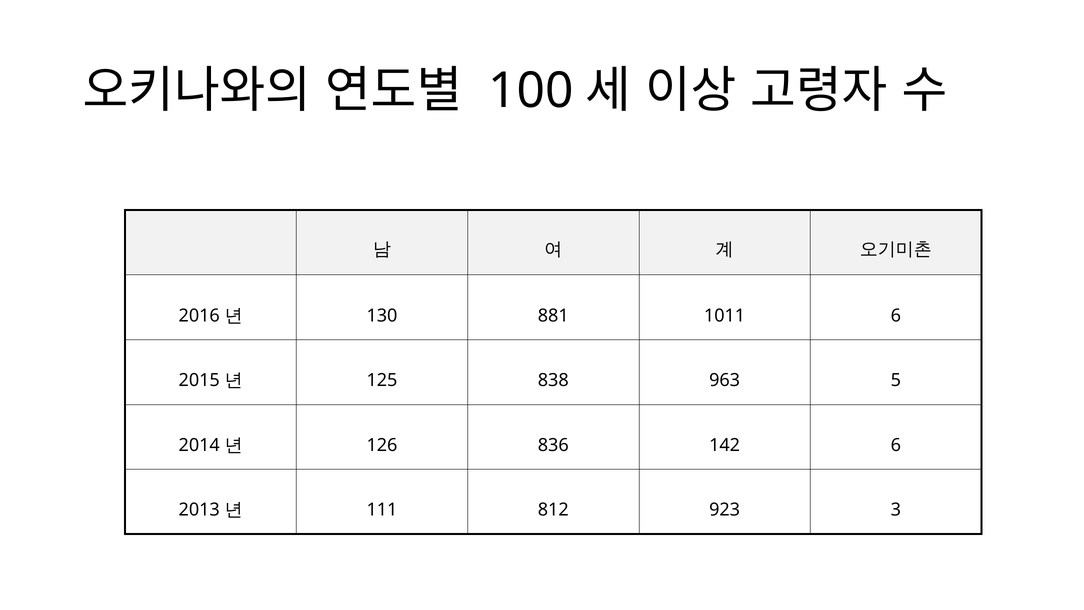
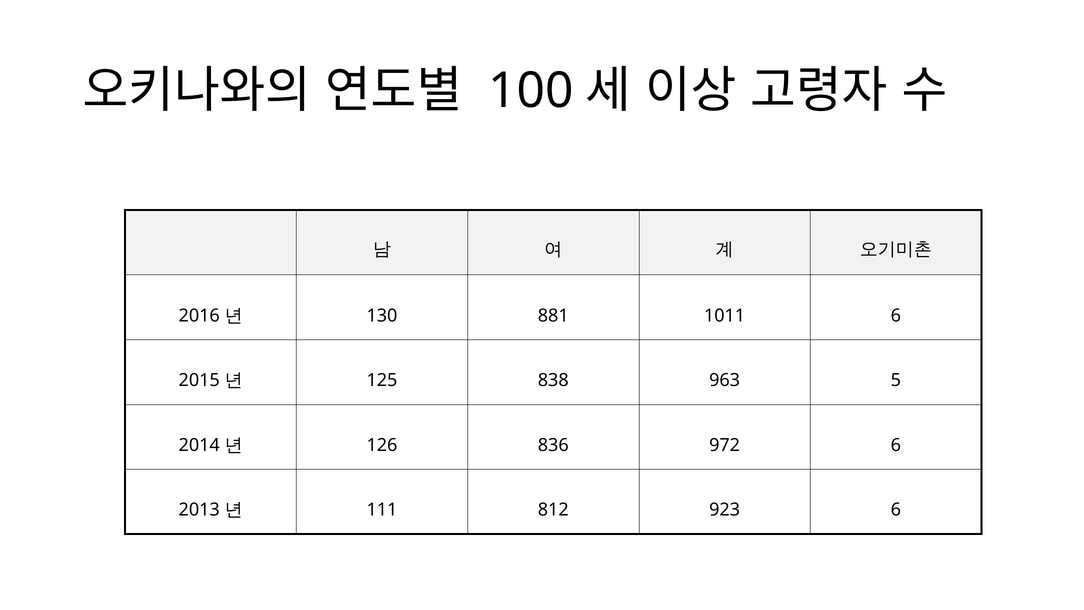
142: 142 -> 972 (725, 445)
923 3: 3 -> 6 (896, 510)
